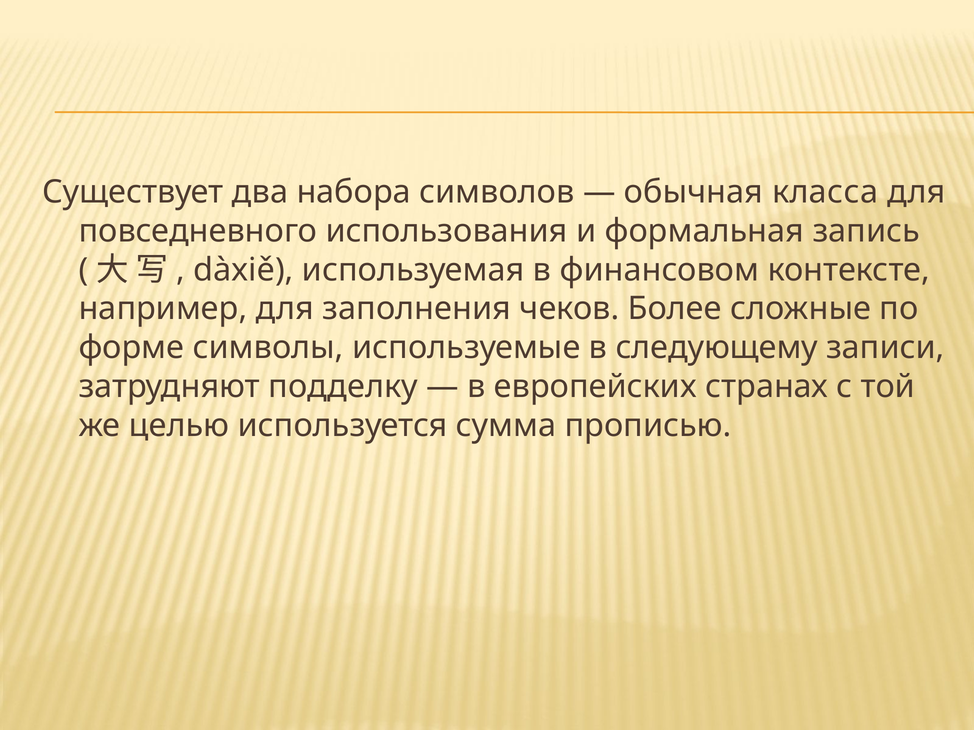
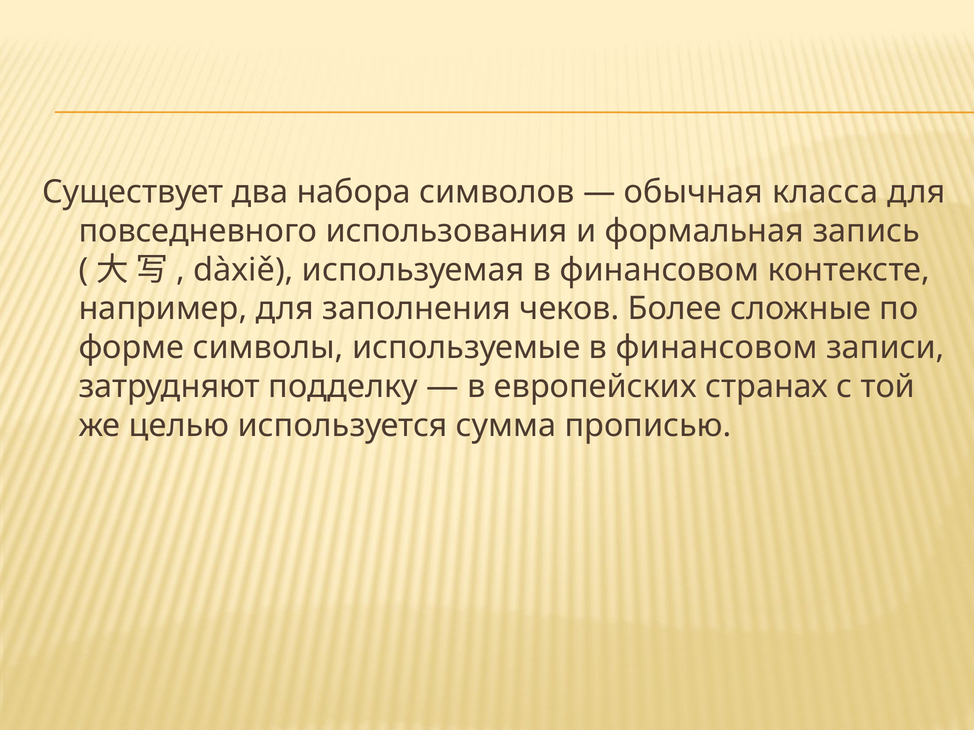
используемые в следующему: следующему -> финансовом (717, 348)
